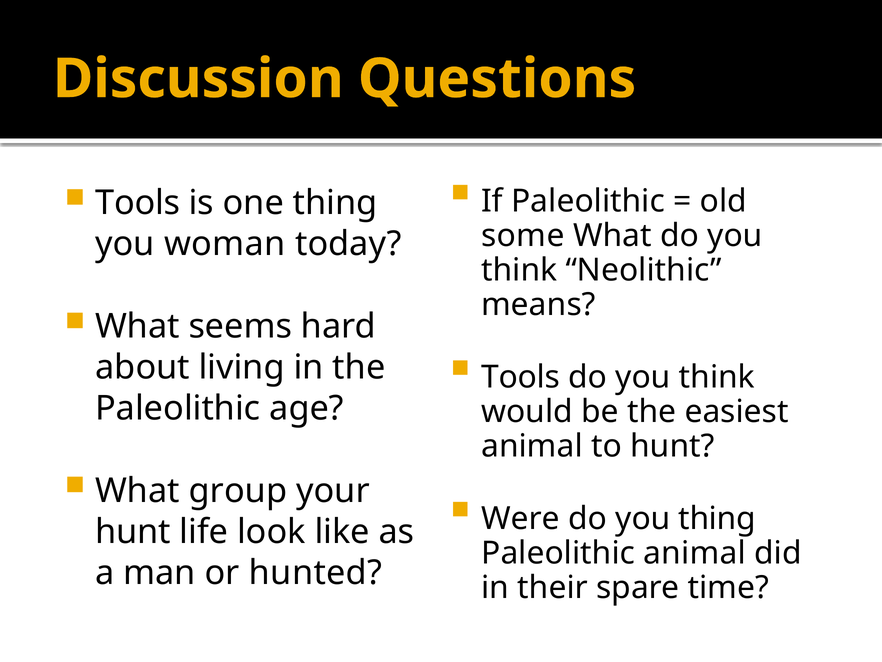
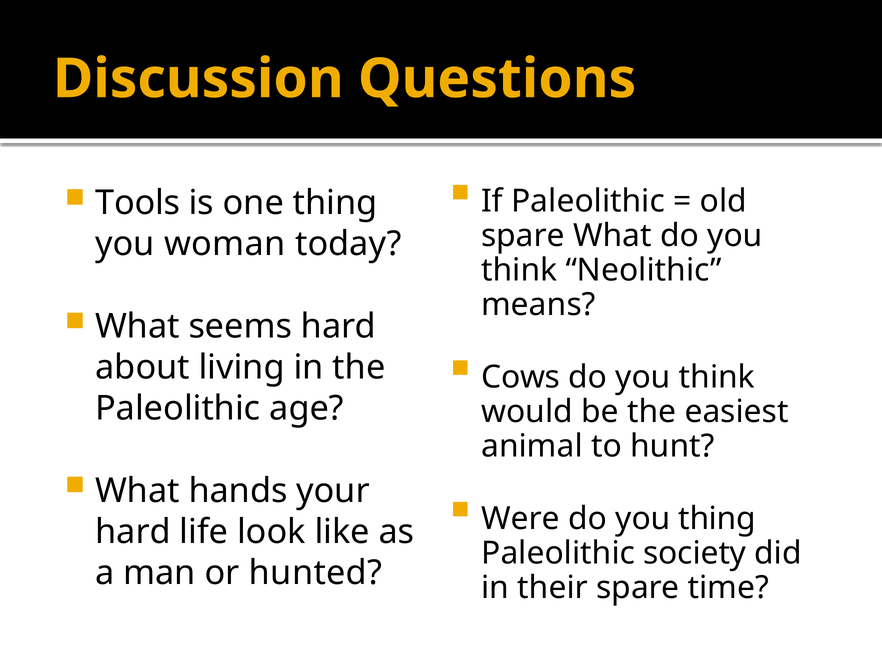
some: some -> spare (523, 236)
Tools: Tools -> Cows (521, 377)
group: group -> hands (238, 490)
hunt: hunt -> hard (133, 531)
Paleolithic animal: animal -> society (695, 553)
